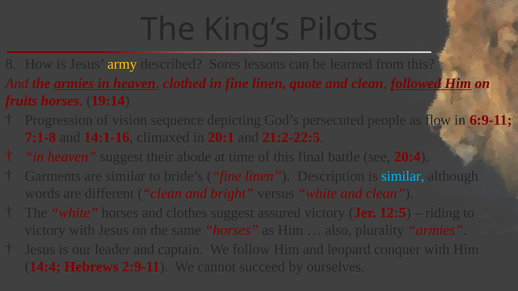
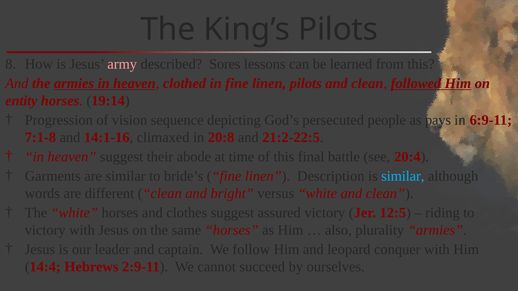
army colour: yellow -> pink (122, 64)
linen quote: quote -> pilots (306, 83)
fruits: fruits -> entity (21, 101)
flow: flow -> pays (438, 120)
20:1: 20:1 -> 20:8 (221, 137)
